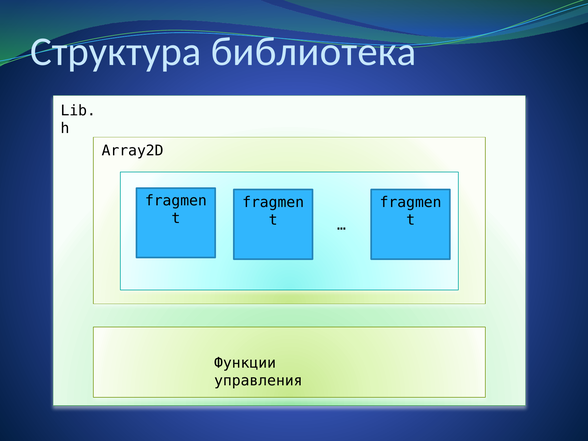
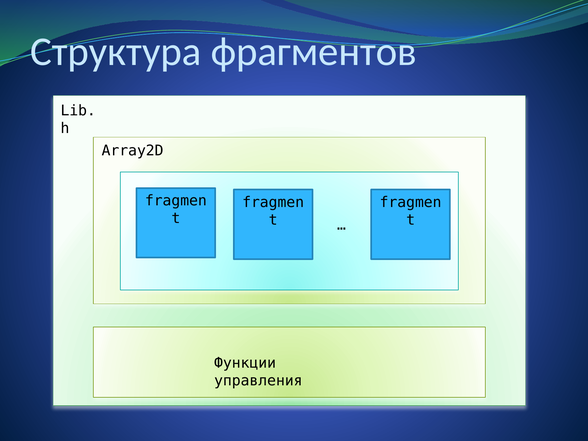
библиотека: библиотека -> фрагментов (314, 52)
